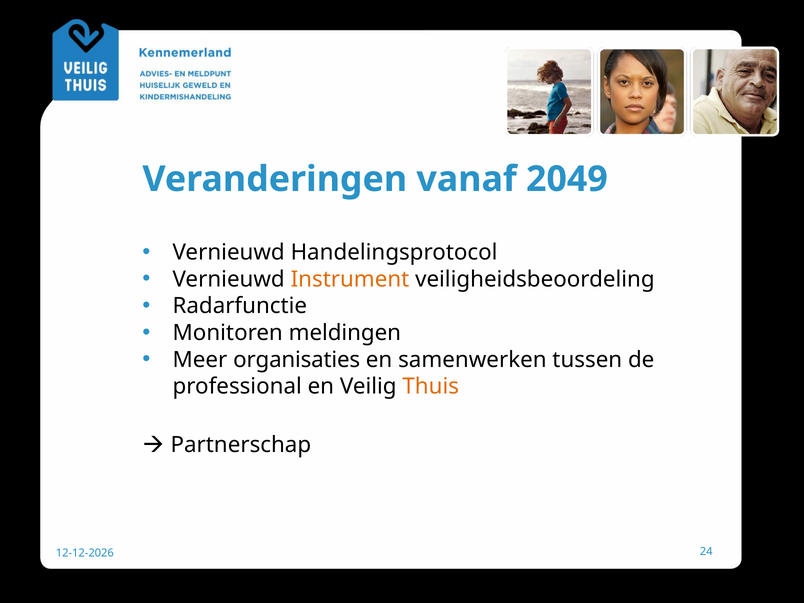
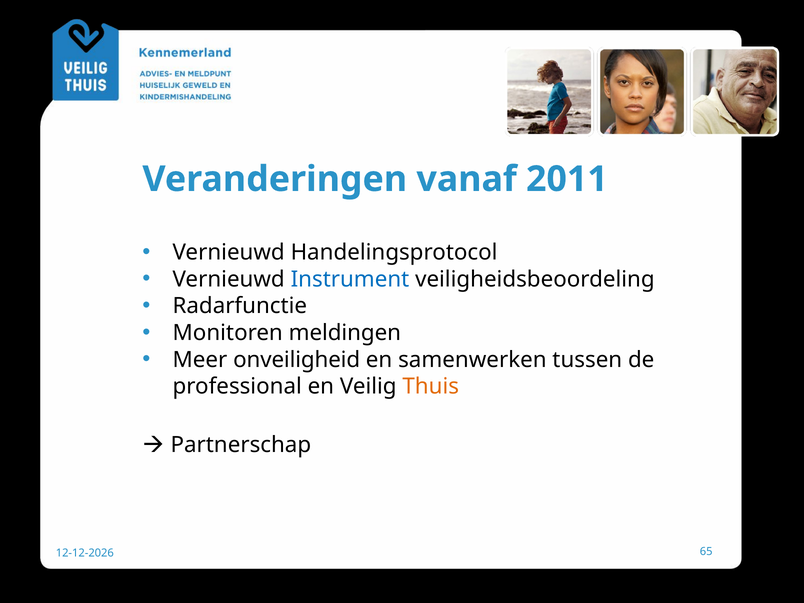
2049: 2049 -> 2011 (567, 179)
Instrument colour: orange -> blue (350, 279)
organisaties: organisaties -> onveiligheid (297, 360)
24: 24 -> 65 (706, 552)
